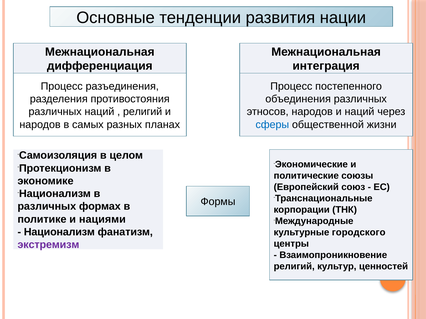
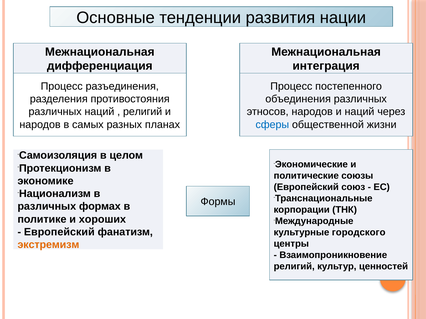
нациями: нациями -> хороших (102, 220)
Национализм: Национализм -> Европейский (59, 232)
экстремизм colour: purple -> orange (48, 245)
